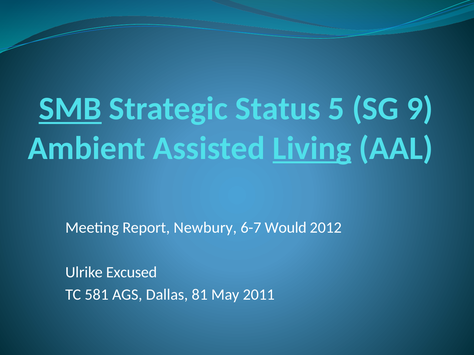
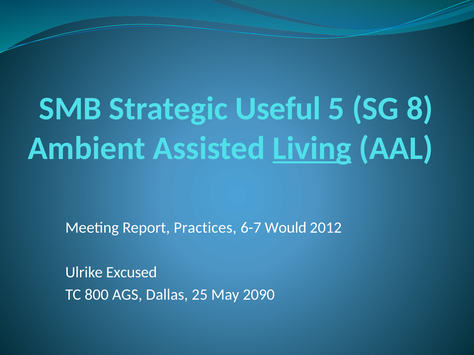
SMB underline: present -> none (70, 109)
Status: Status -> Useful (278, 109)
9: 9 -> 8 (420, 109)
Newbury: Newbury -> Practices (205, 228)
581: 581 -> 800 (97, 295)
81: 81 -> 25 (200, 295)
2011: 2011 -> 2090 (259, 295)
